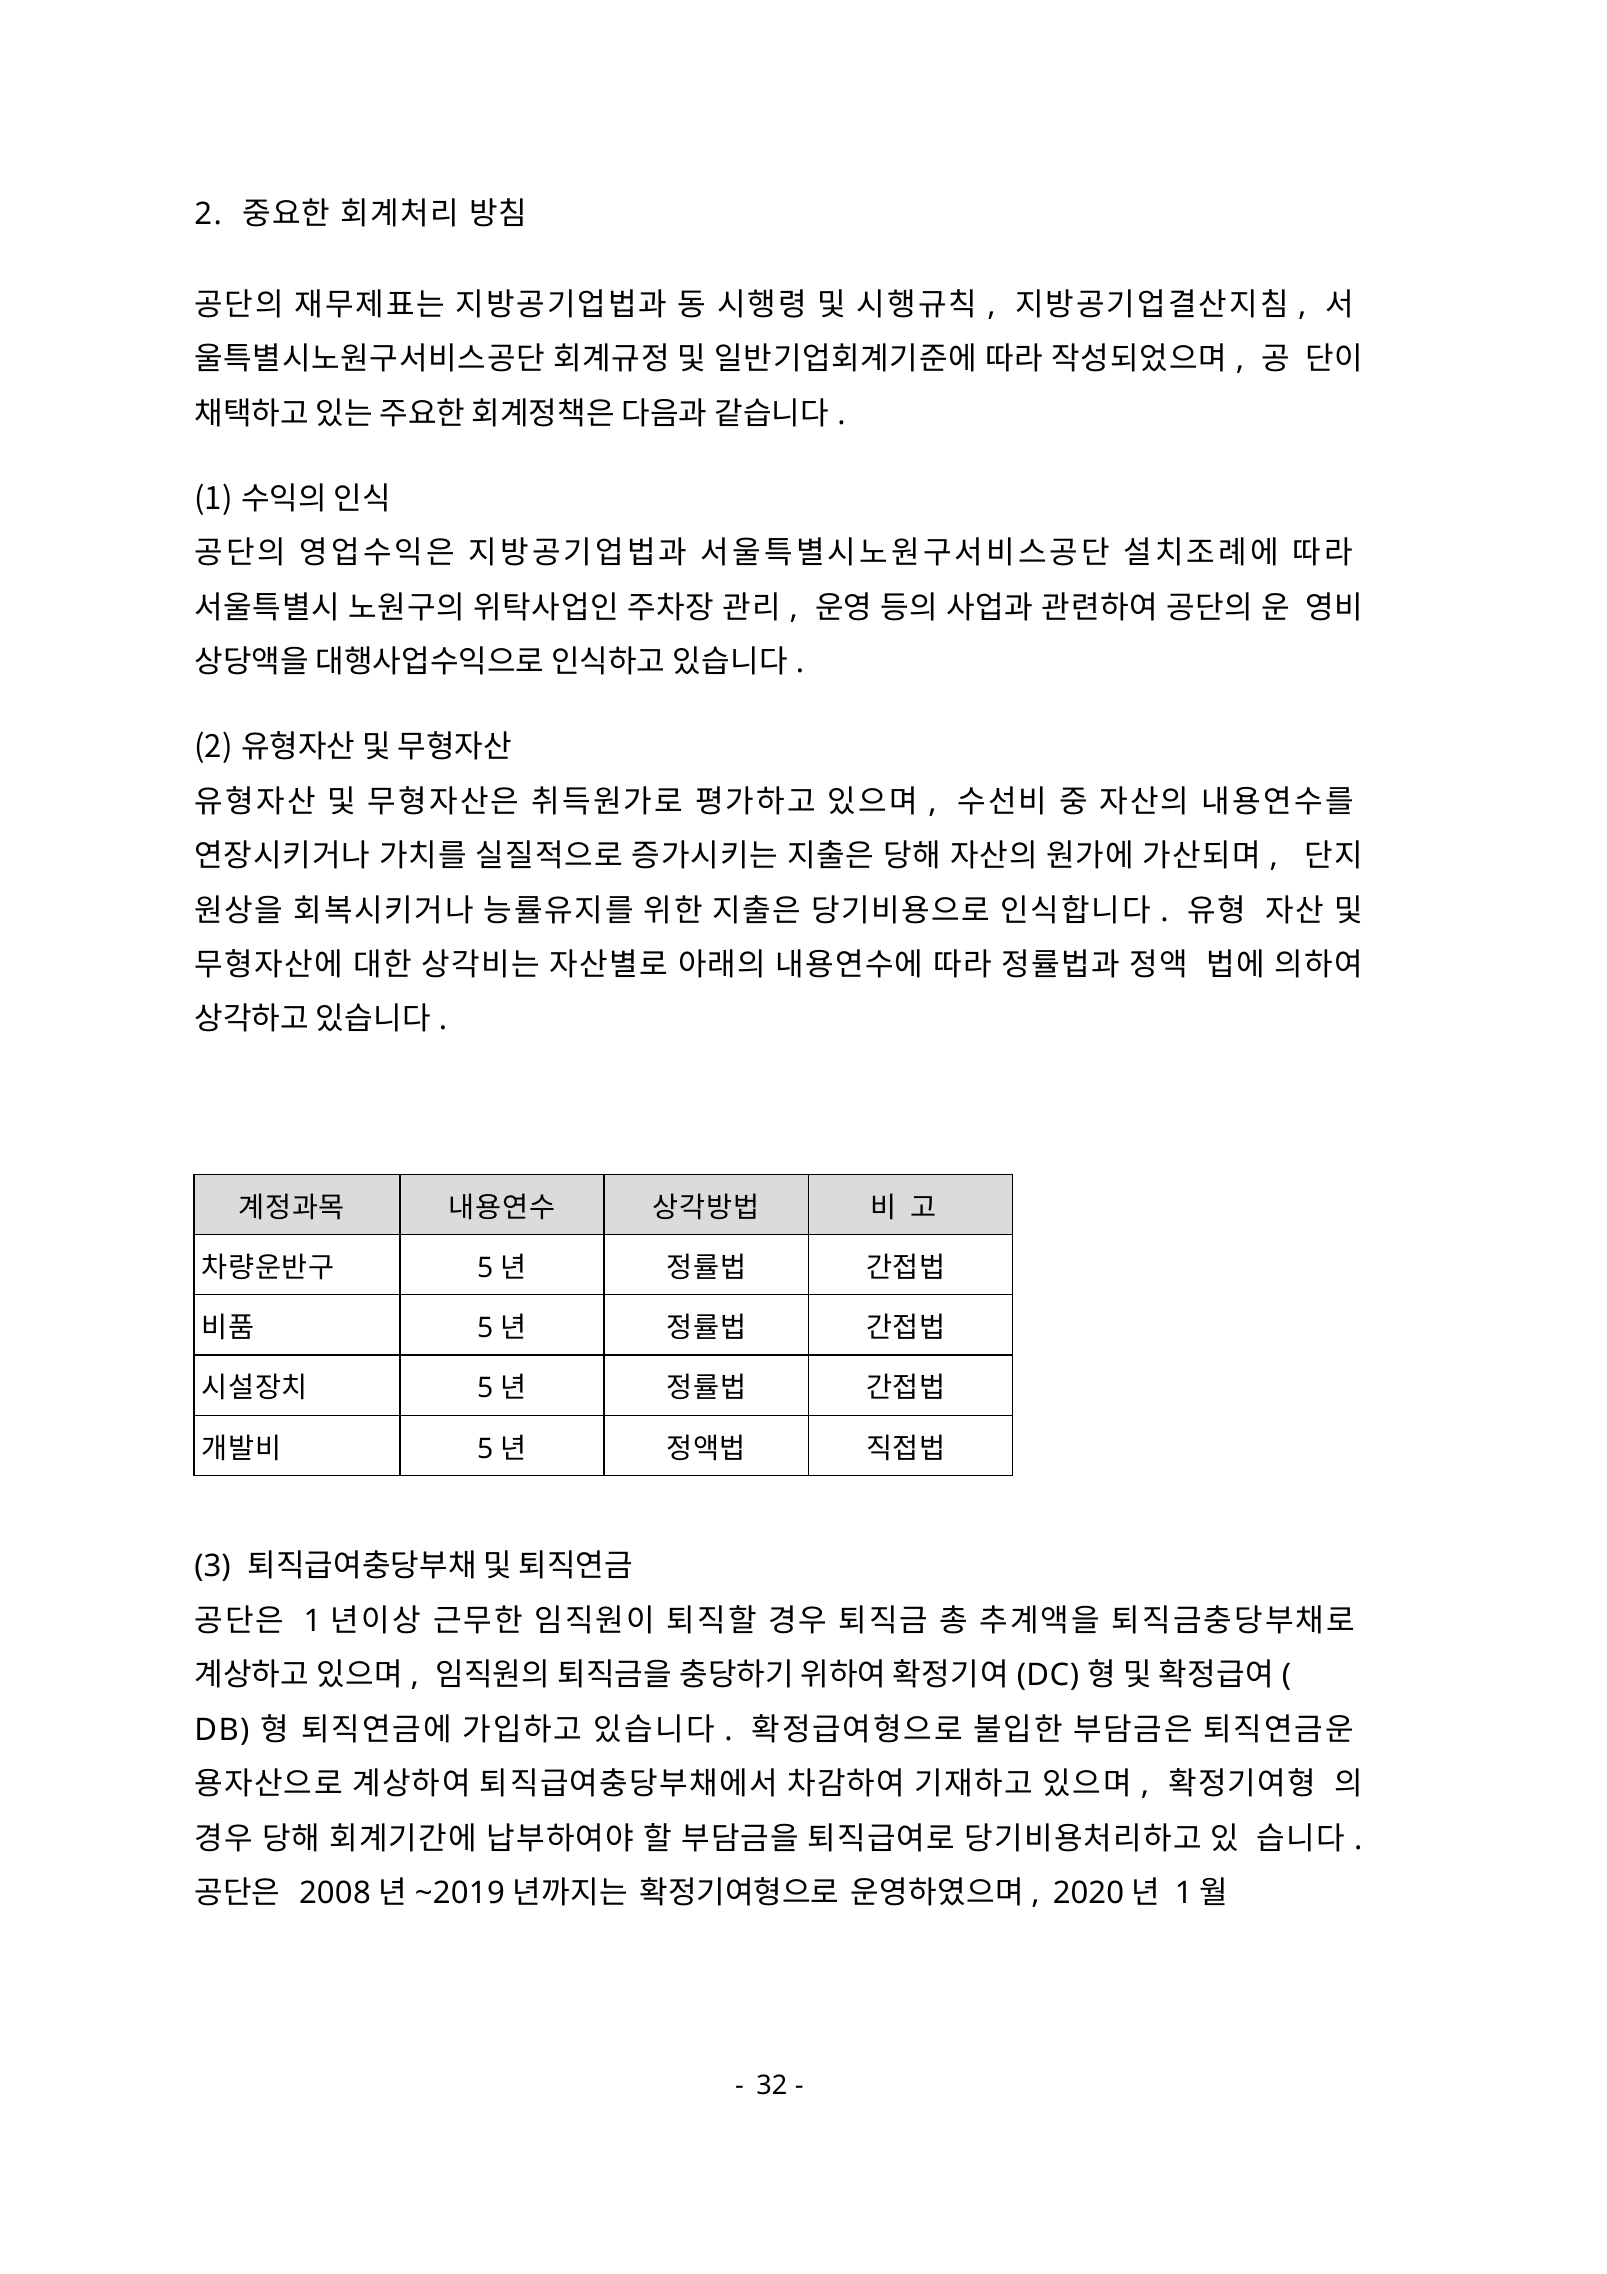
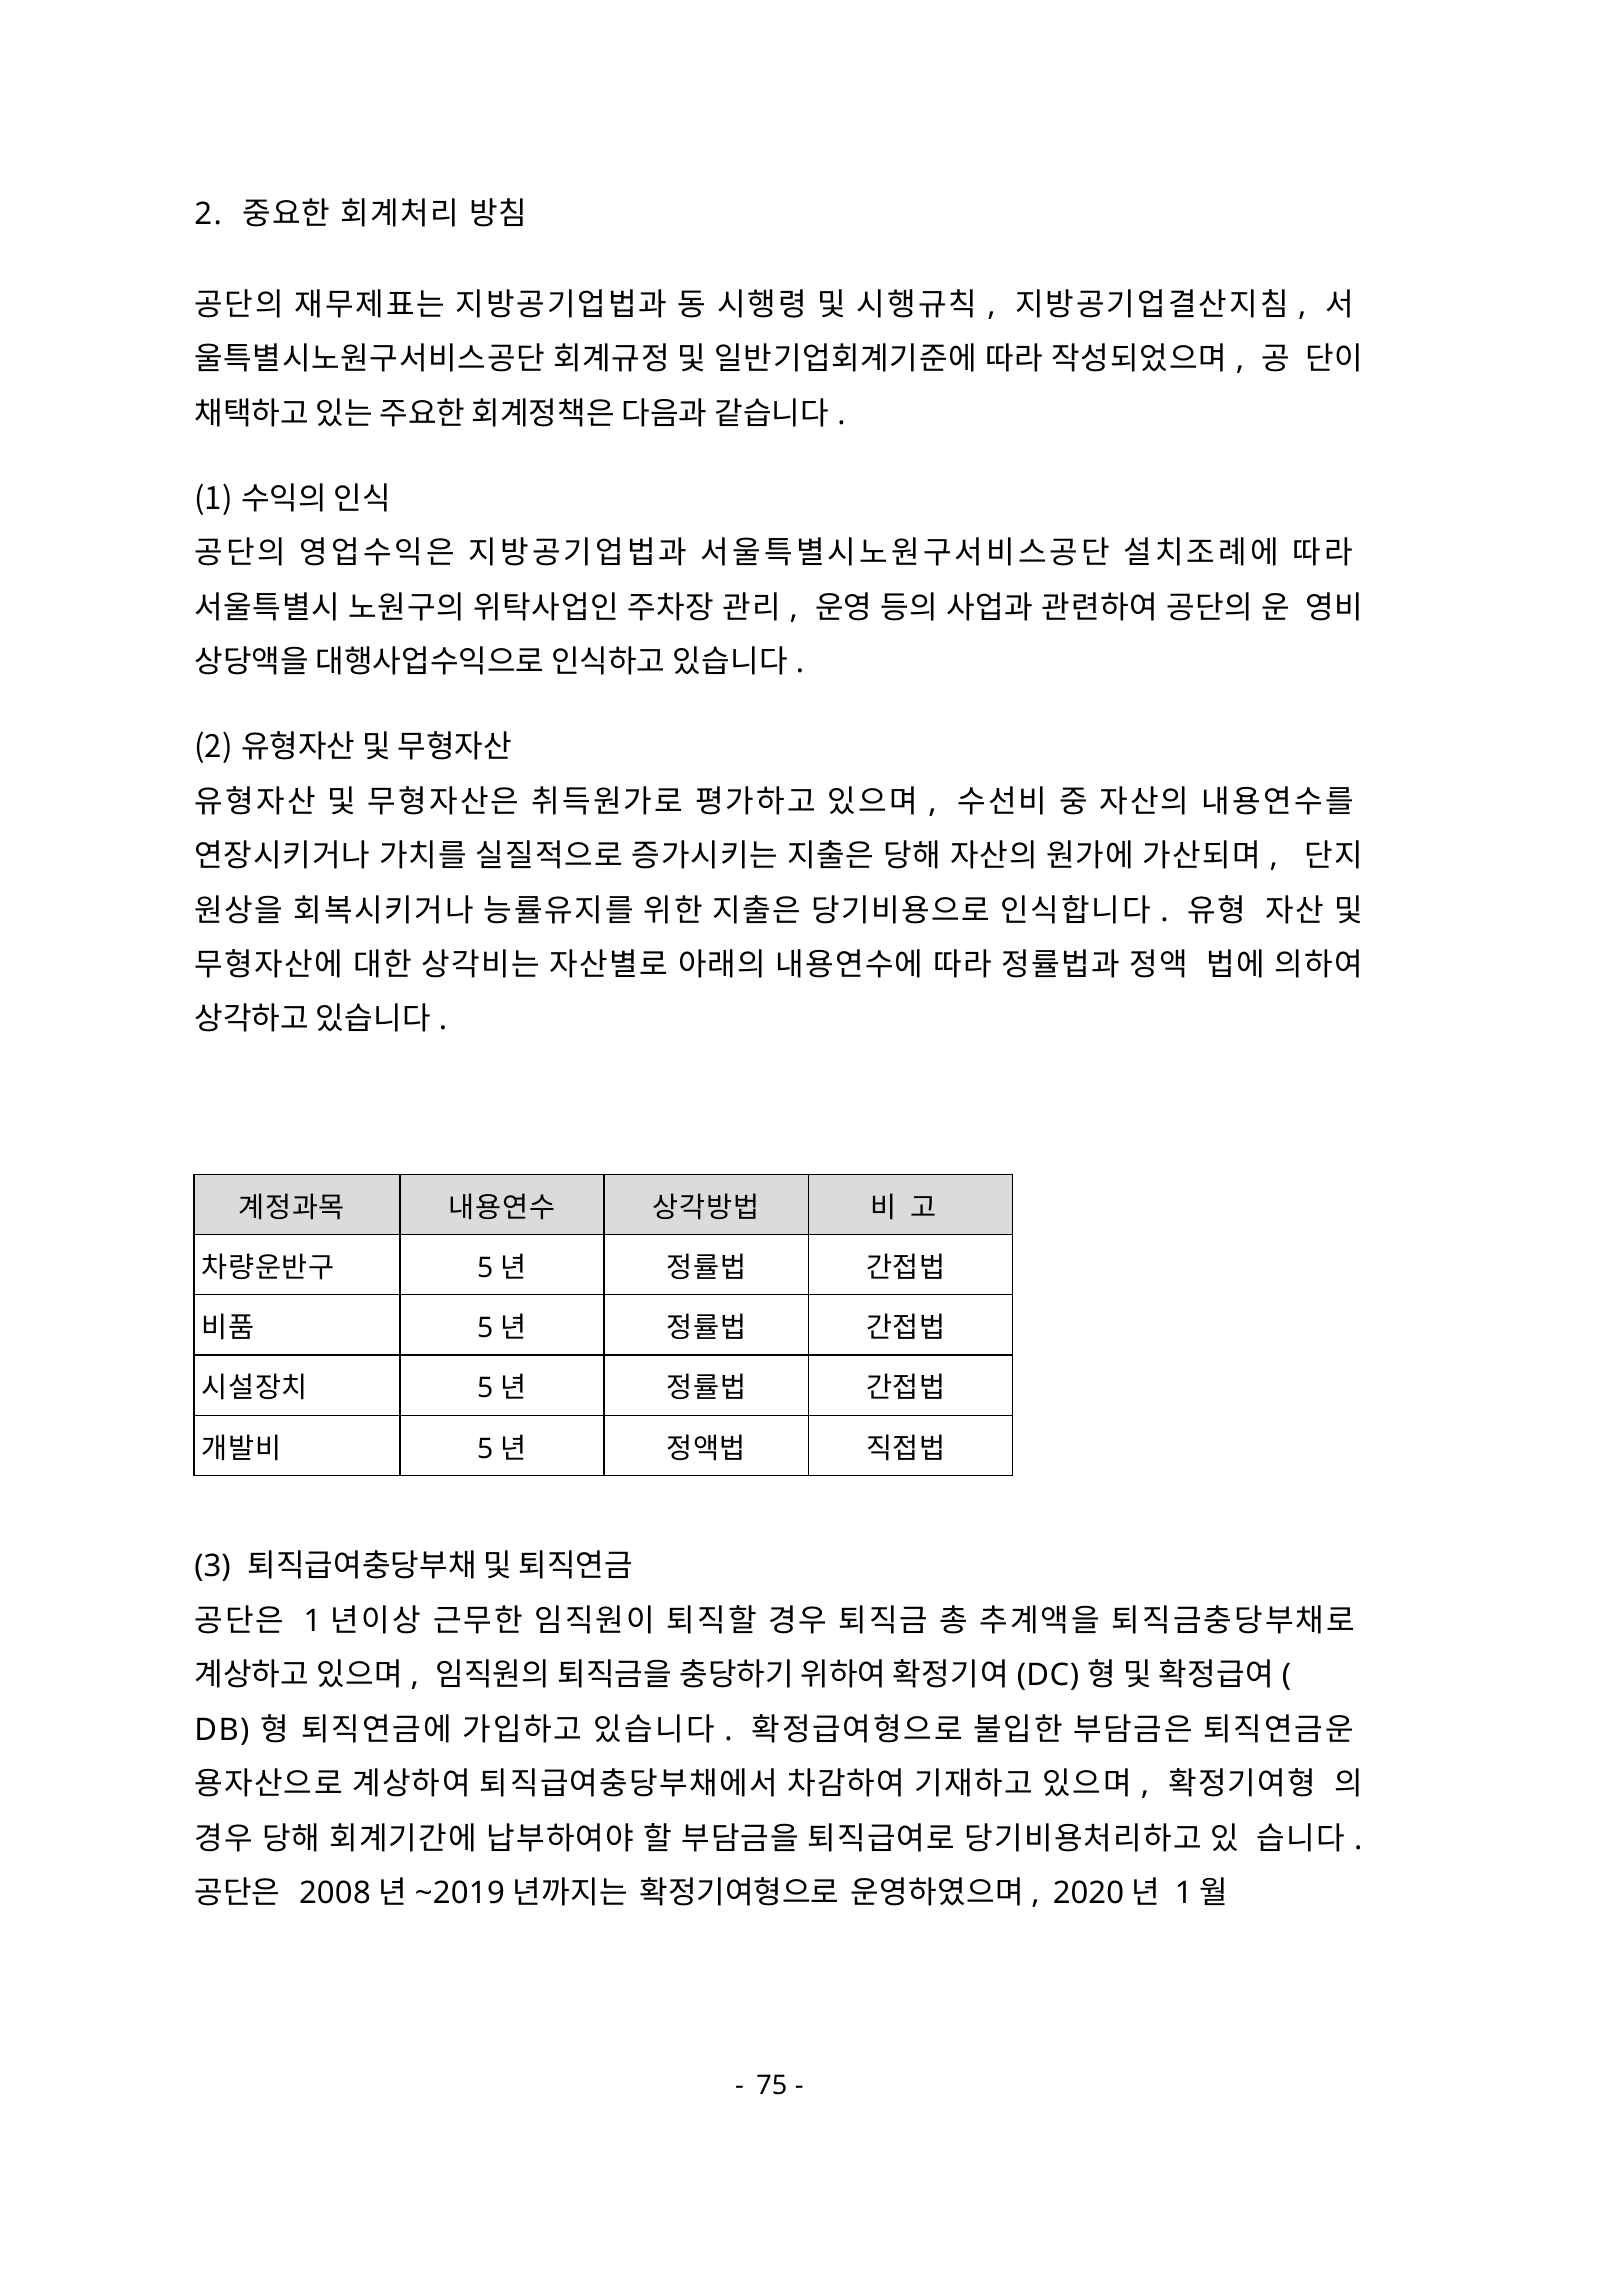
32: 32 -> 75 (772, 2086)
